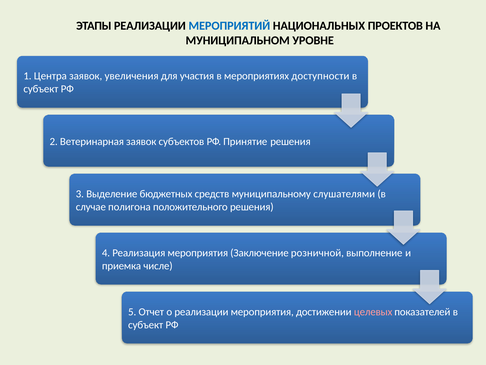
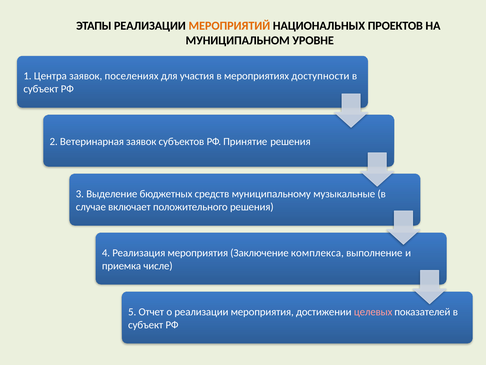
МЕРОПРИЯТИЙ colour: blue -> orange (229, 26)
увеличения: увеличения -> поселениях (132, 76)
слушателями: слушателями -> музыкальные (344, 194)
полигона: полигона -> включает (129, 207)
розничной: розничной -> комплекса (317, 253)
